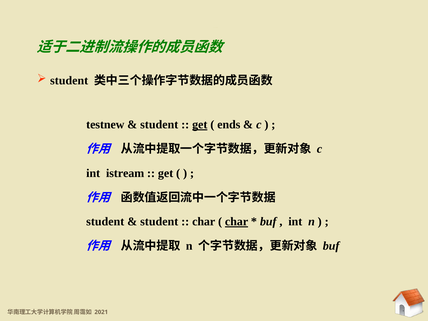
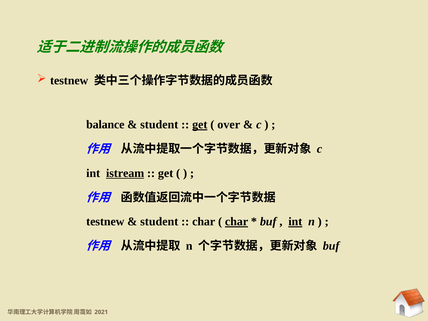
student: student -> testnew (69, 80)
testnew: testnew -> balance (105, 125)
ends: ends -> over (229, 125)
istream underline: none -> present (125, 173)
student: student -> testnew (105, 222)
int underline: none -> present (295, 222)
